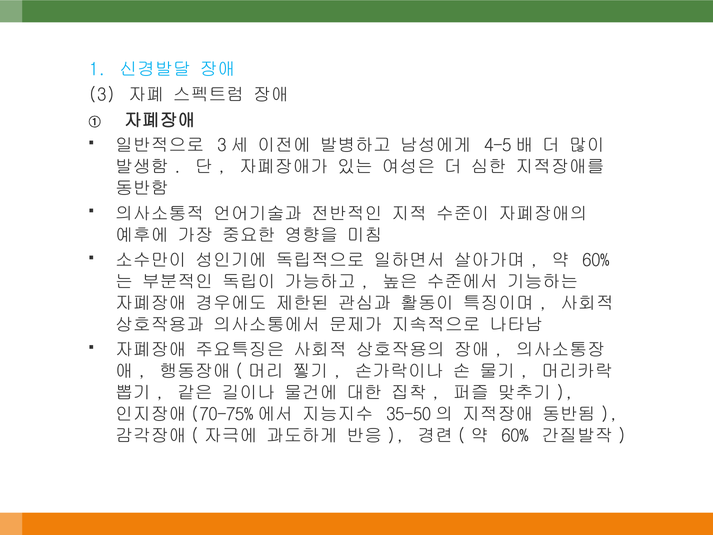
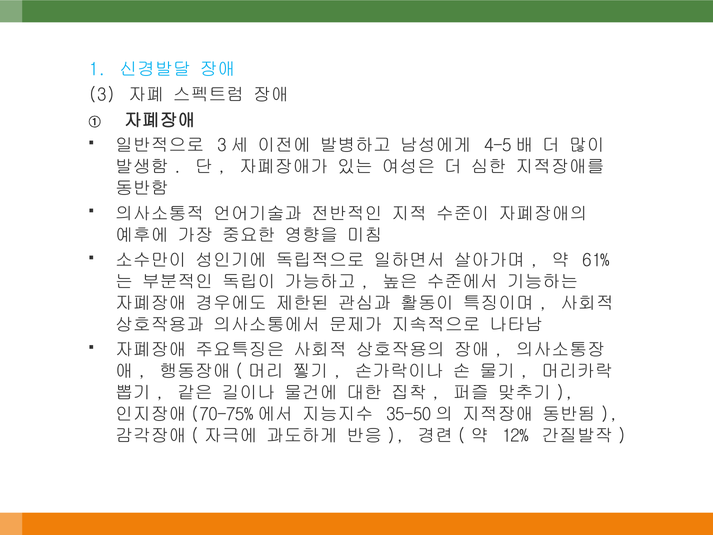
60%: 60% -> 61% (596, 260)
60%: 60% -> 12% (515, 435)
